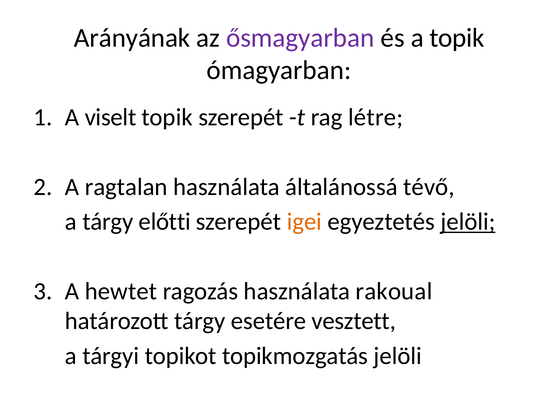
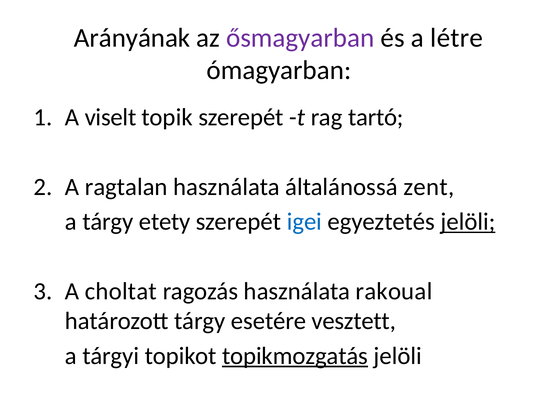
a topik: topik -> létre (457, 38)
létre: létre -> tartó (376, 117)
tévő: tévő -> zent (429, 187)
előtti: előtti -> etety (165, 221)
igei colour: orange -> blue (304, 221)
hewtet: hewtet -> choltat (121, 291)
topikmozgatás underline: none -> present (295, 355)
